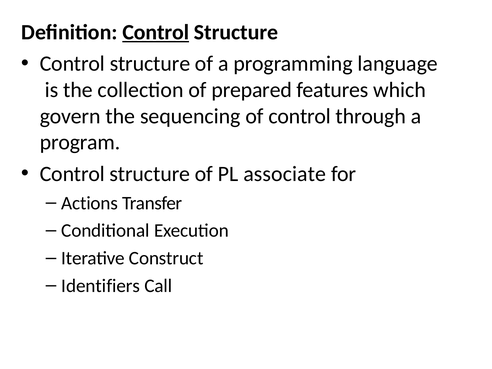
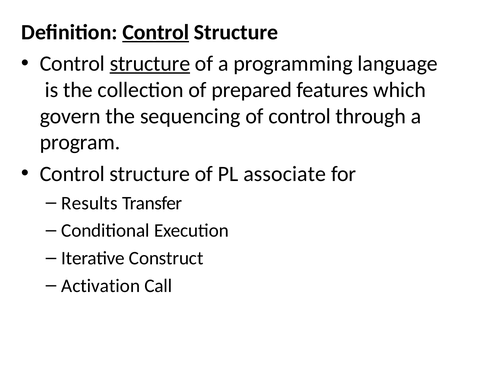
structure underline: none -> present (150, 64)
Actions: Actions -> Results (89, 203)
Identifiers: Identifiers -> Activation (101, 286)
